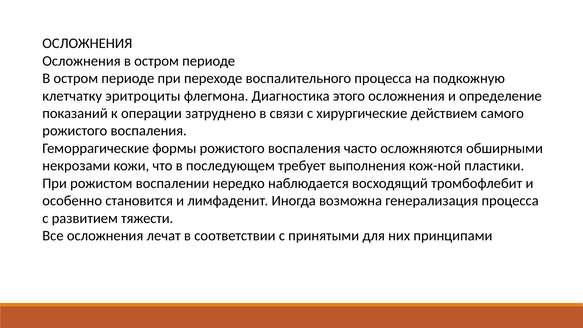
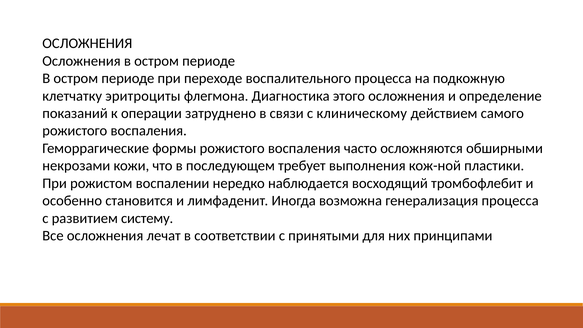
хирургические: хирургические -> клиническому (362, 113)
тяжести: тяжести -> систему (147, 218)
